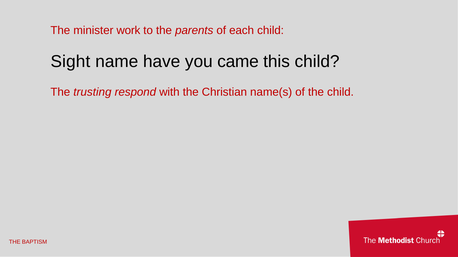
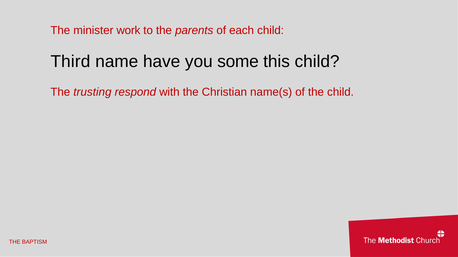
Sight: Sight -> Third (70, 62)
came: came -> some (238, 62)
